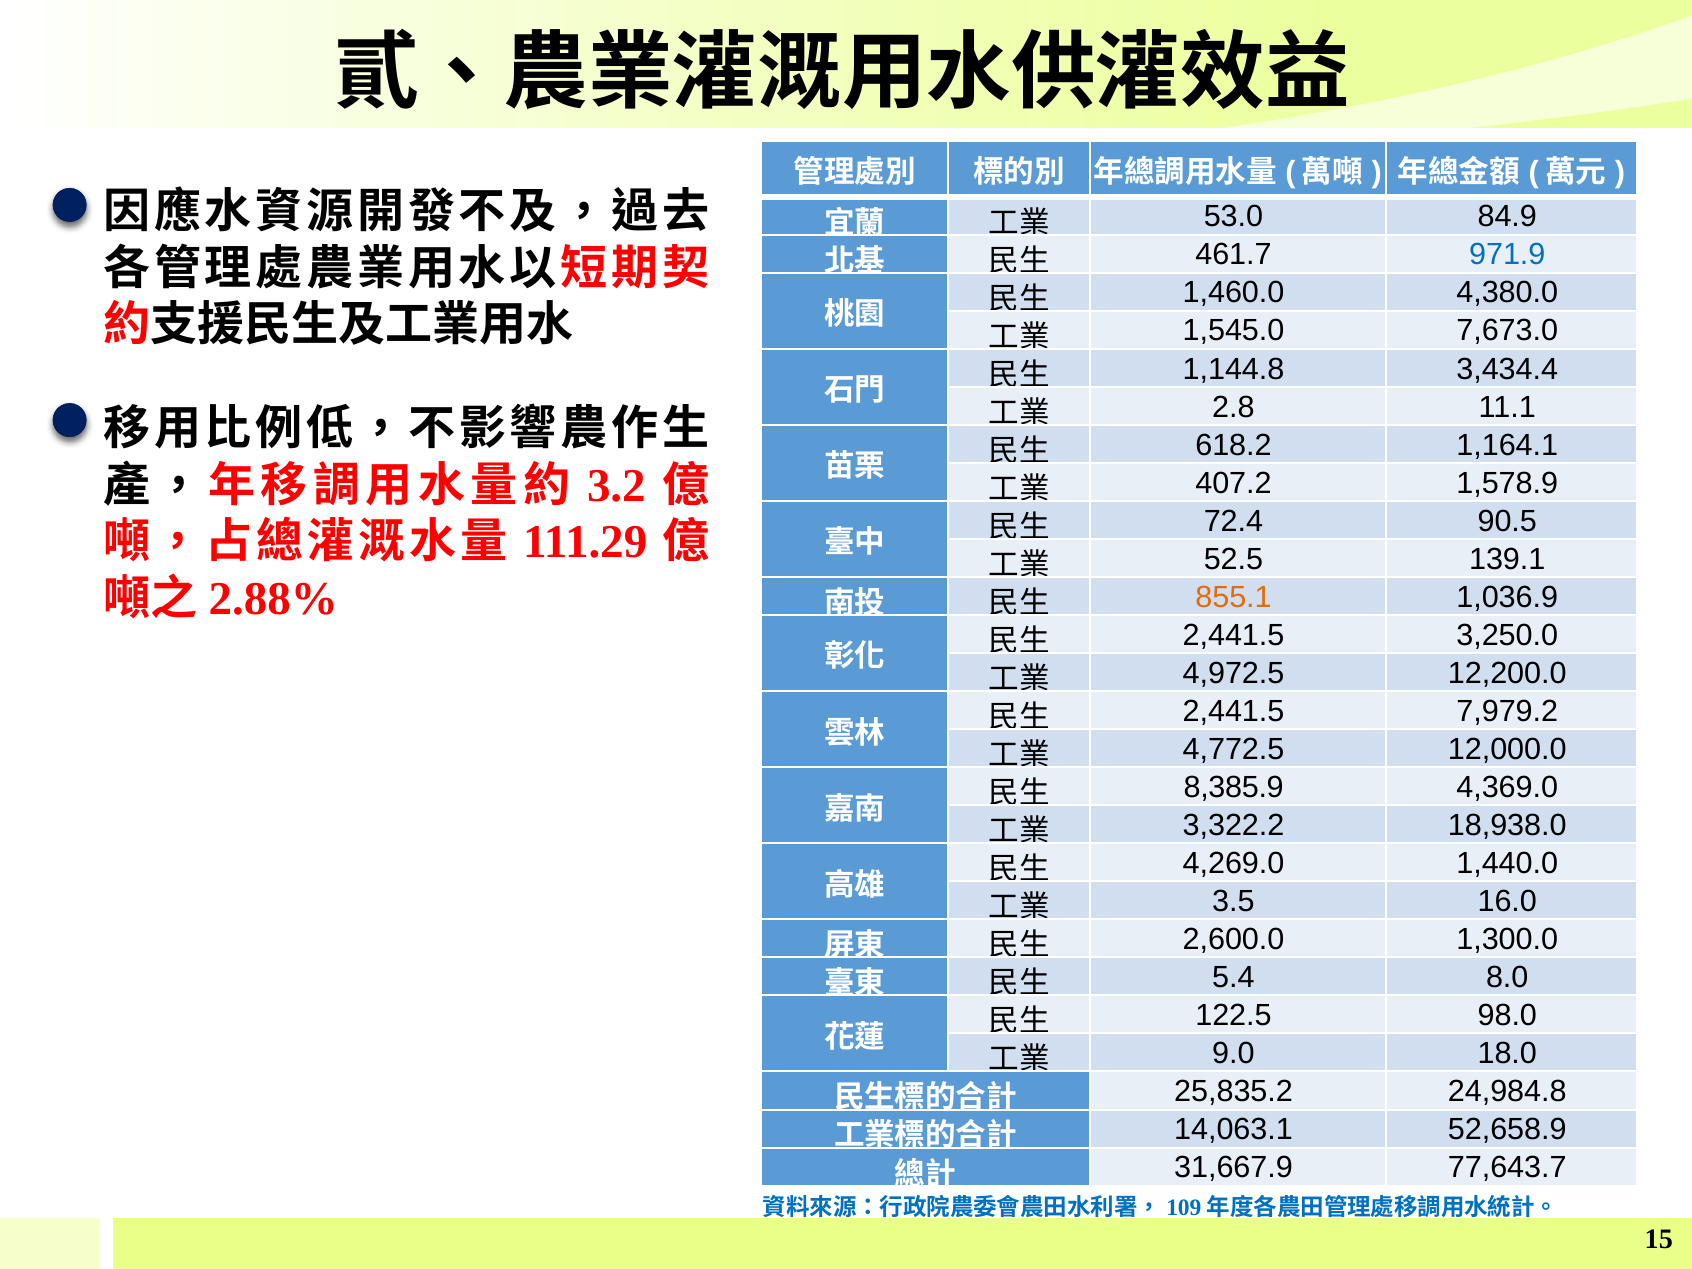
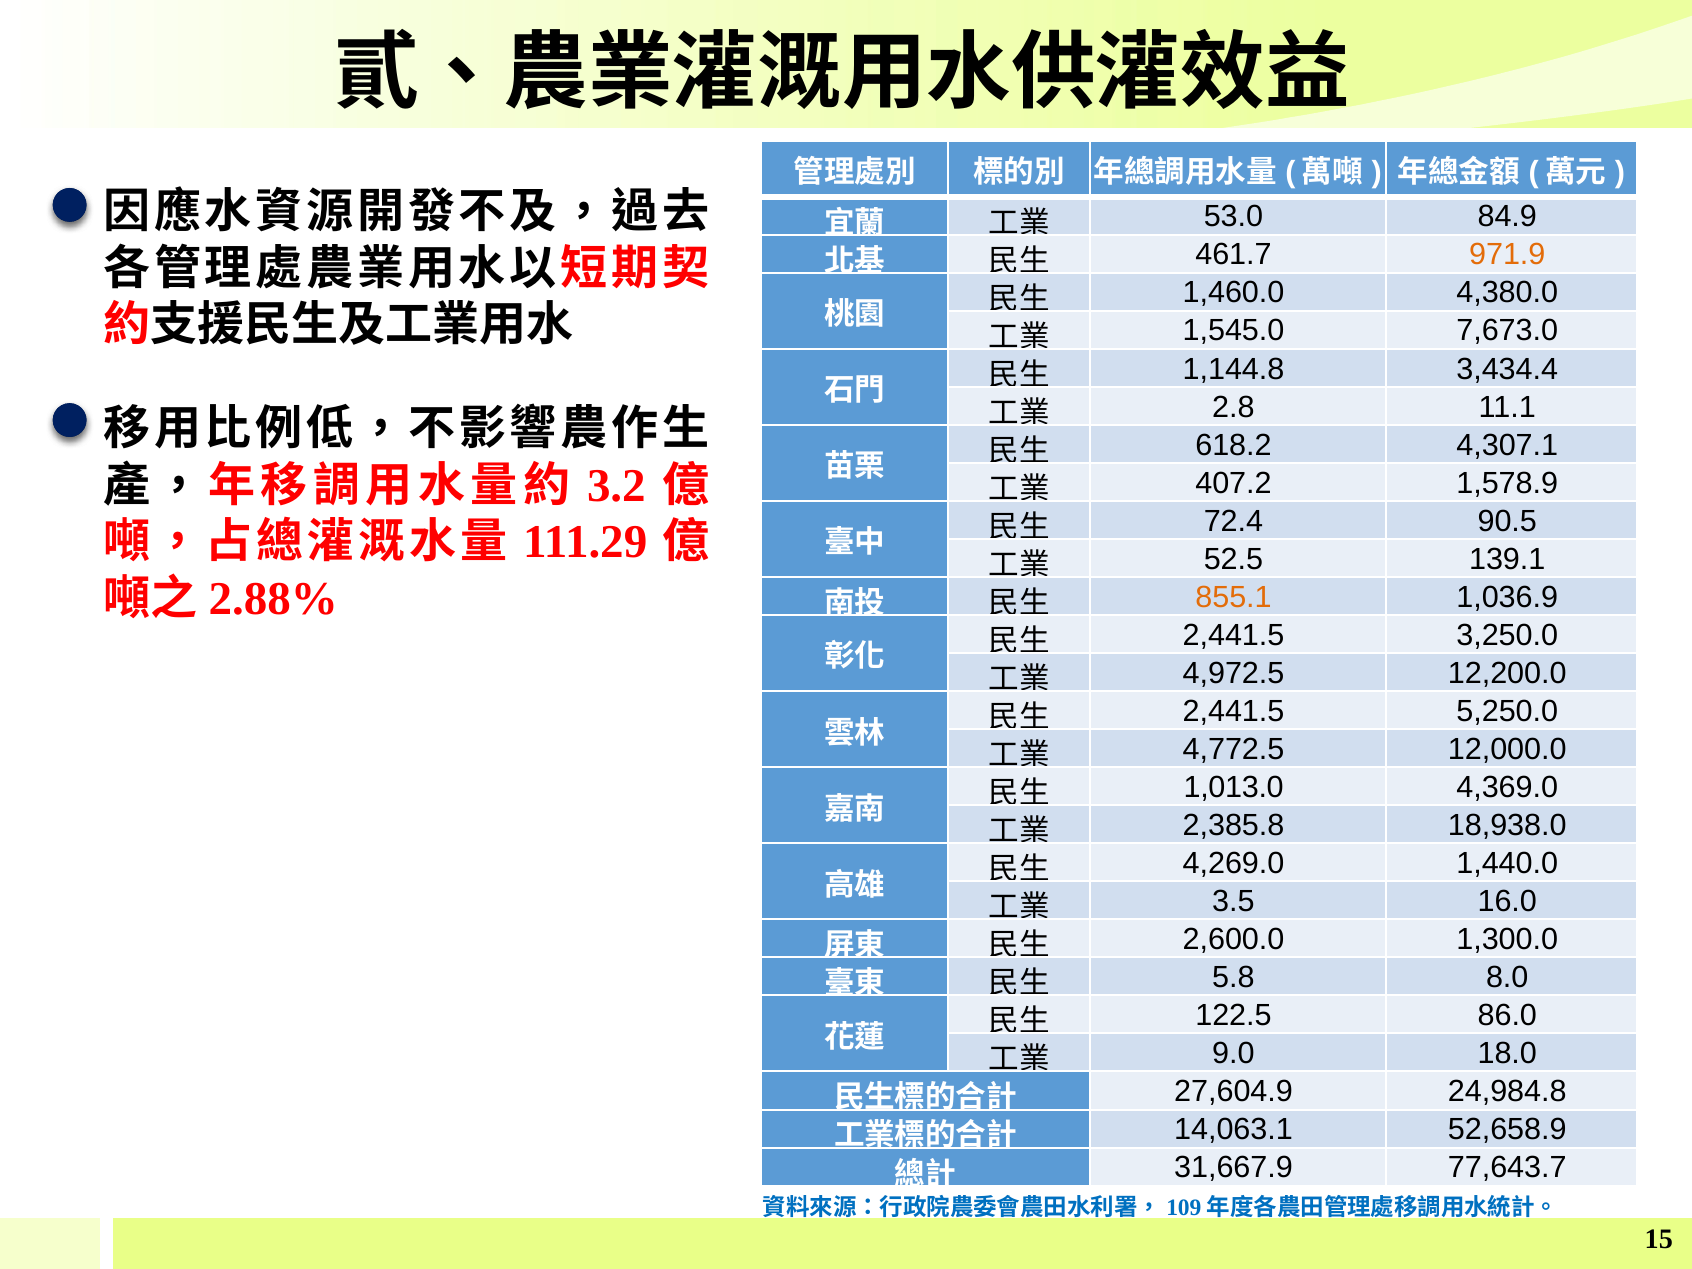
971.9 colour: blue -> orange (1507, 255)
1,164.1: 1,164.1 -> 4,307.1 (1507, 445)
7,979.2: 7,979.2 -> 5,250.0 (1507, 711)
8,385.9: 8,385.9 -> 1,013.0 (1234, 787)
3,322.2: 3,322.2 -> 2,385.8 (1234, 825)
5.4: 5.4 -> 5.8 (1233, 978)
98.0: 98.0 -> 86.0 (1507, 1016)
25,835.2: 25,835.2 -> 27,604.9 (1234, 1092)
